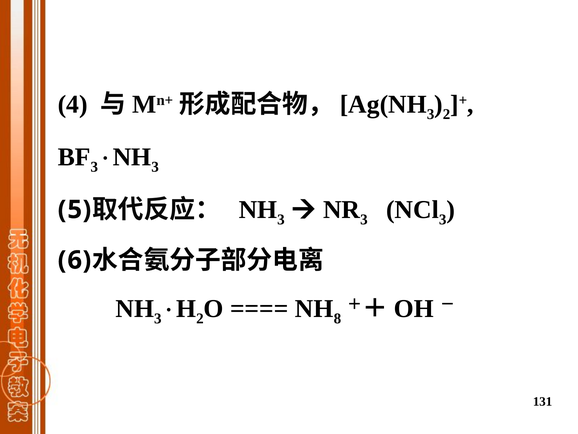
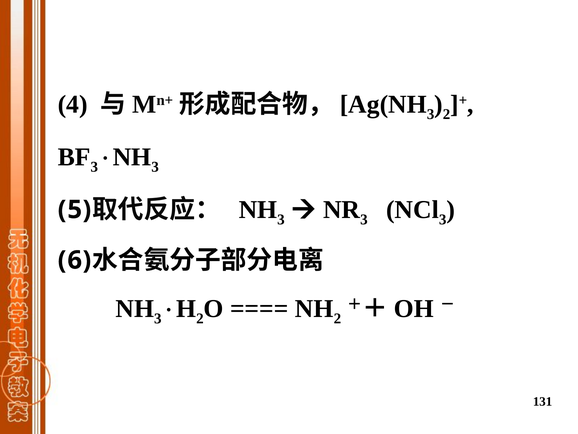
8: 8 -> 2 (337, 318)
